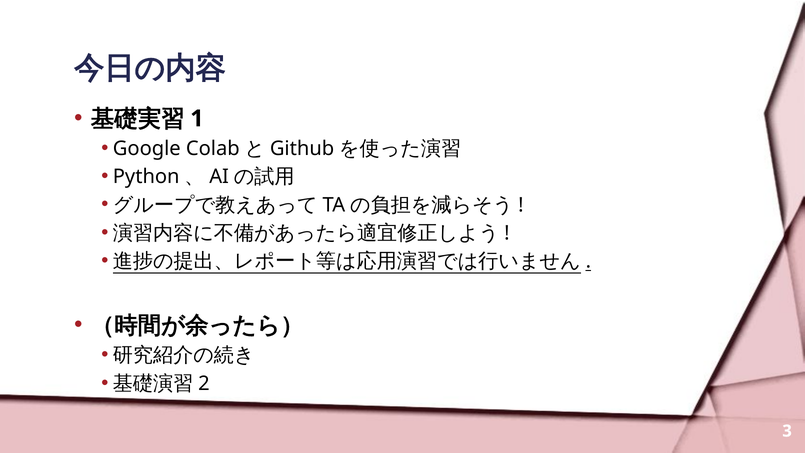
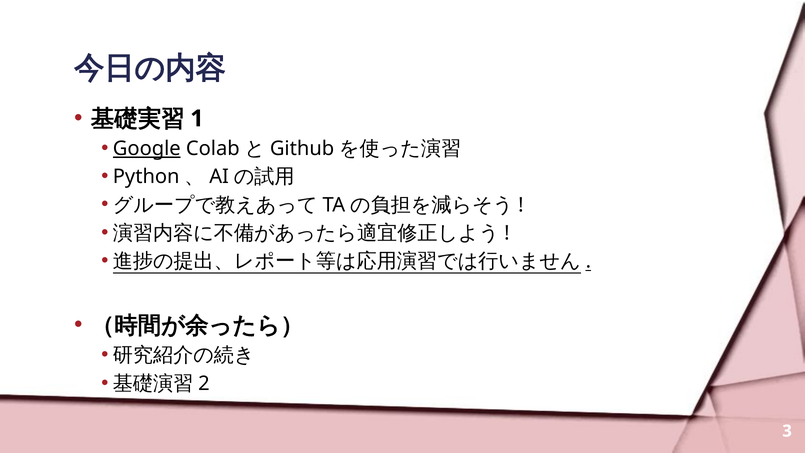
Google underline: none -> present (147, 149)
